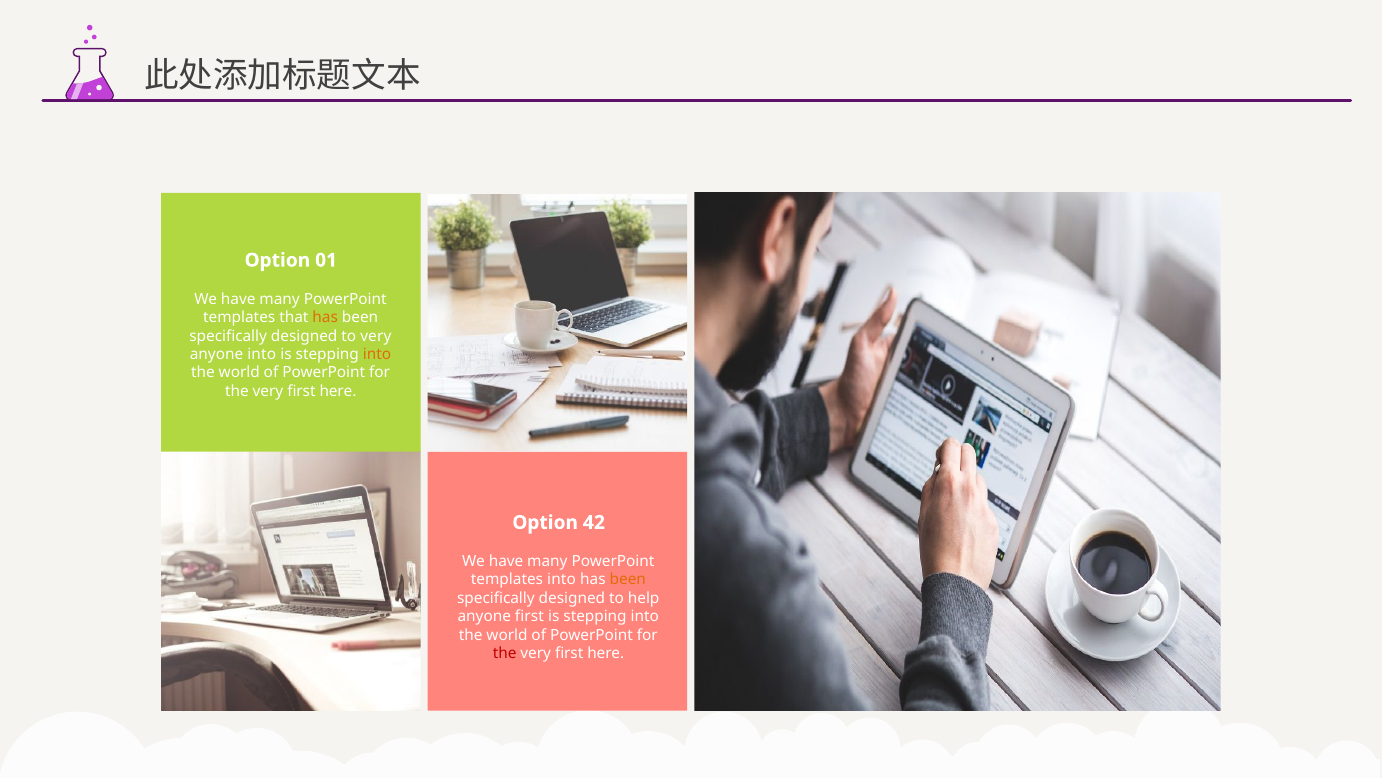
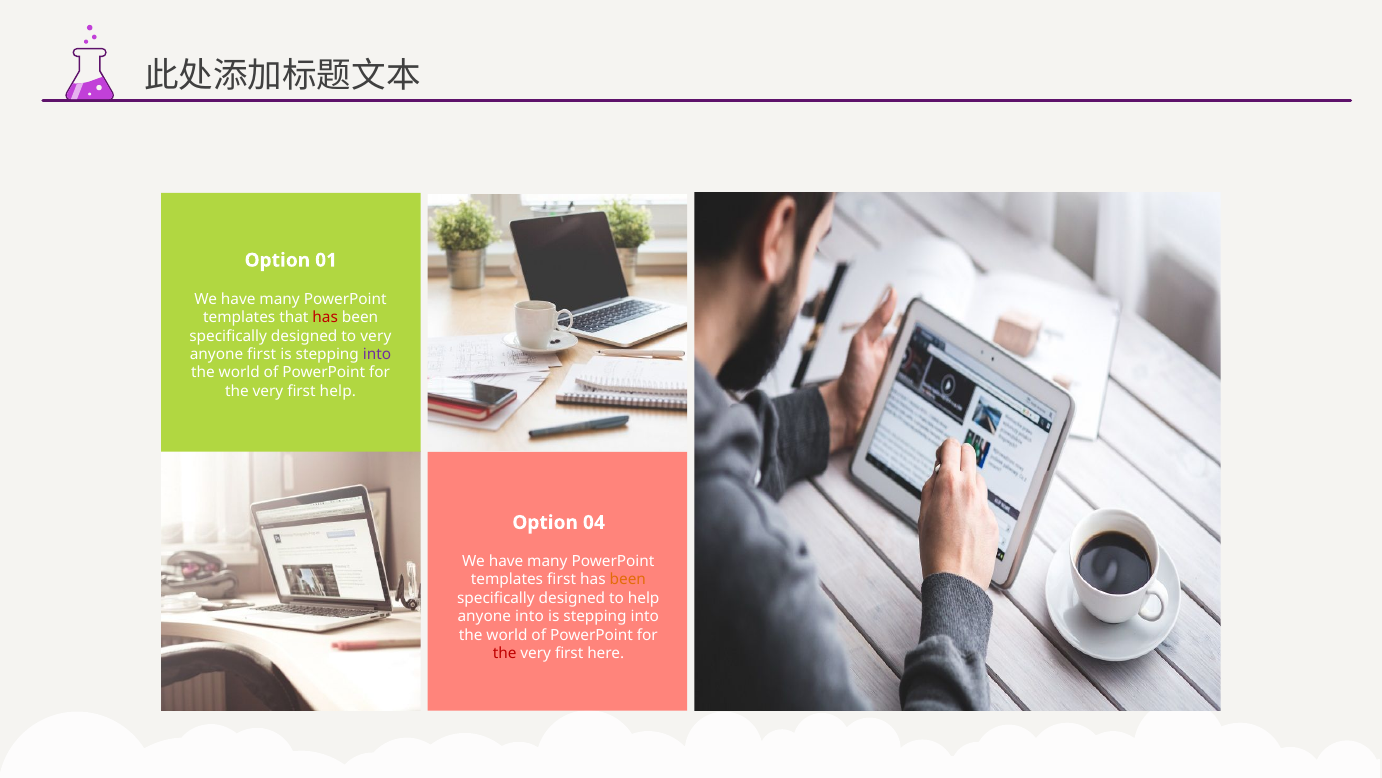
has colour: orange -> red (325, 317)
anyone into: into -> first (262, 354)
into colour: orange -> purple (377, 354)
here: here -> help (338, 391)
42: 42 -> 04 (594, 522)
templates into: into -> first (562, 579)
anyone first: first -> into (529, 616)
